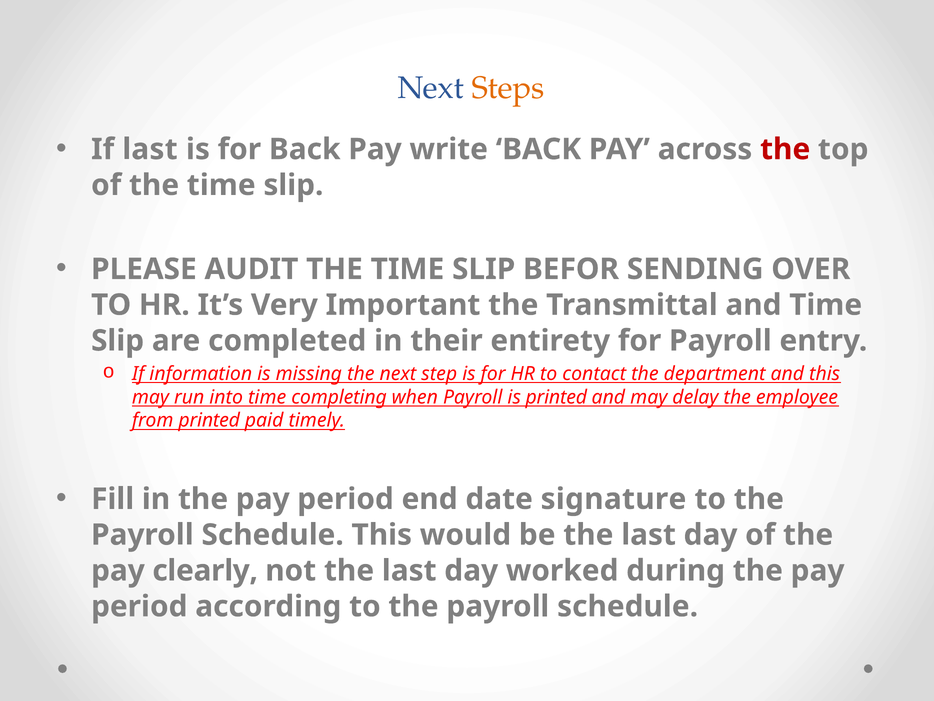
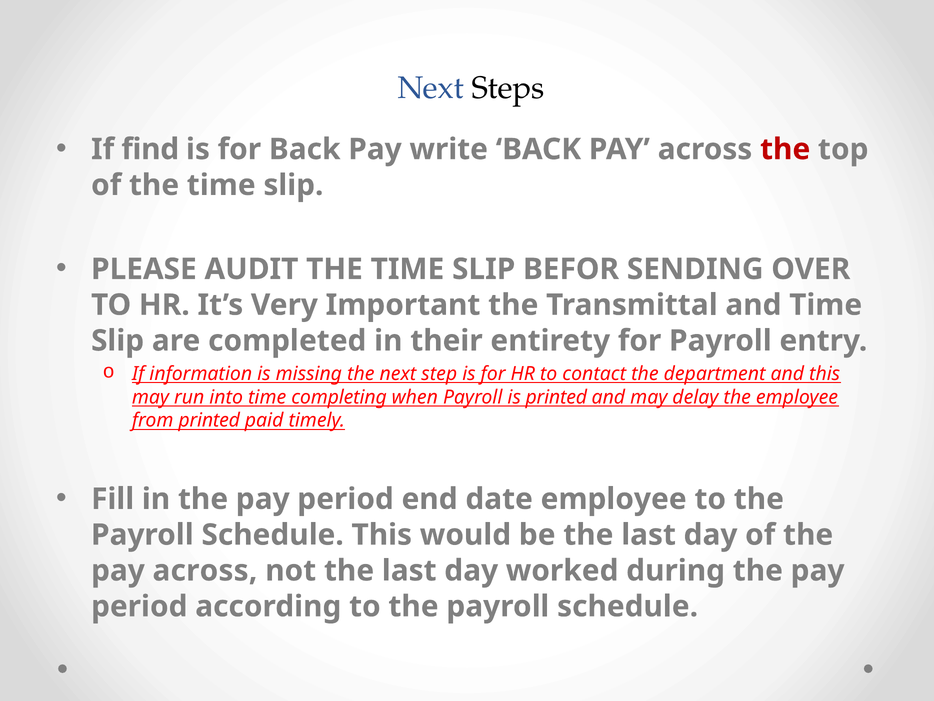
Steps colour: orange -> black (508, 88)
If last: last -> find (150, 149)
date signature: signature -> employee (614, 499)
clearly: clearly -> across (205, 570)
